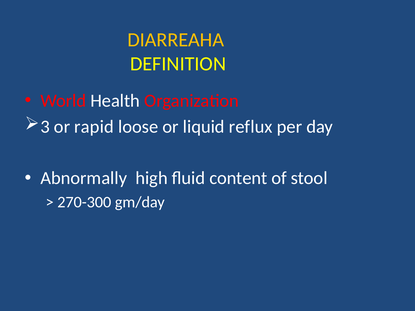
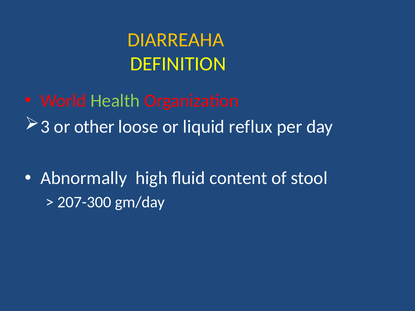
Health colour: white -> light green (115, 101)
rapid: rapid -> other (94, 127)
270-300: 270-300 -> 207-300 (84, 202)
